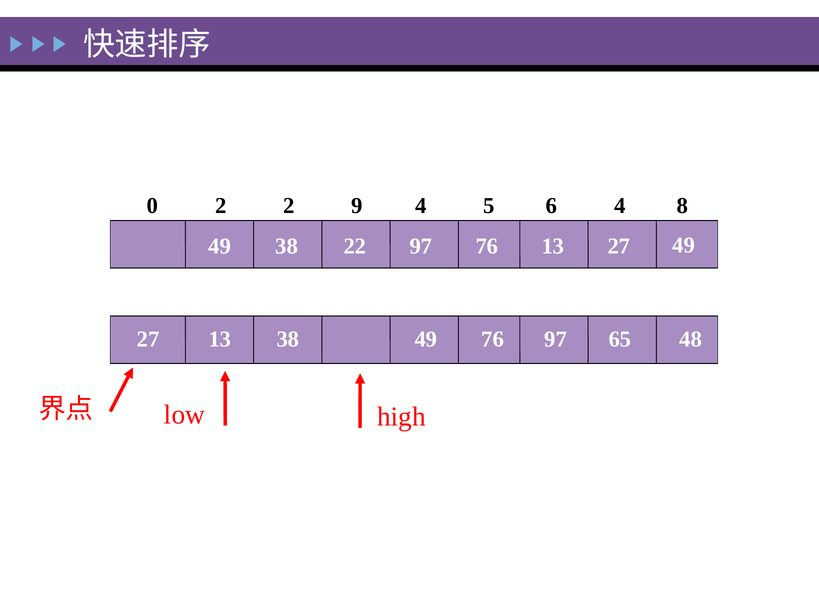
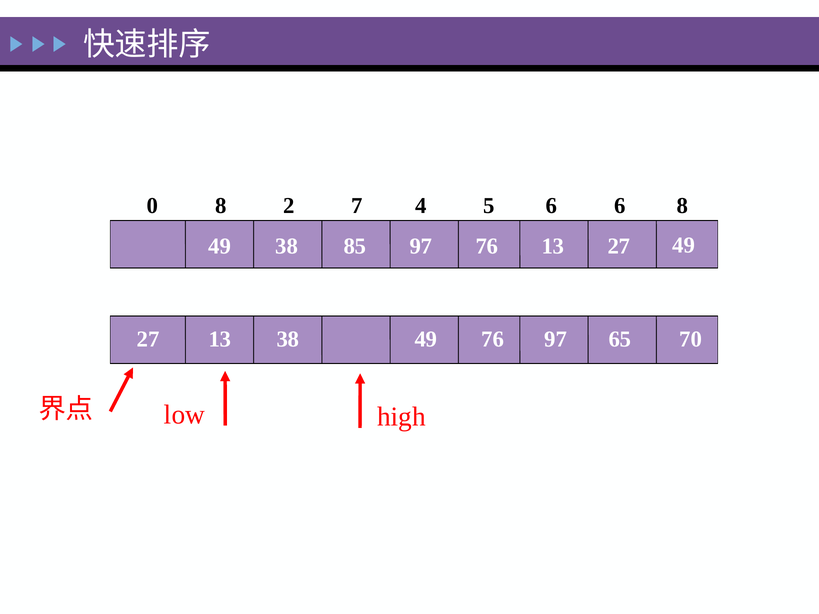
0 2: 2 -> 8 (221, 206)
9: 9 -> 7 (357, 206)
6 4: 4 -> 6 (620, 206)
22: 22 -> 85 (355, 247)
48: 48 -> 70 (691, 340)
